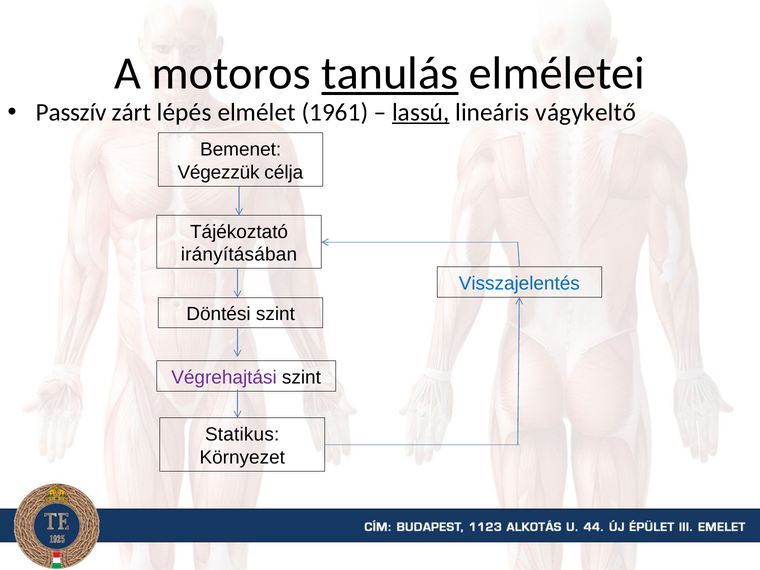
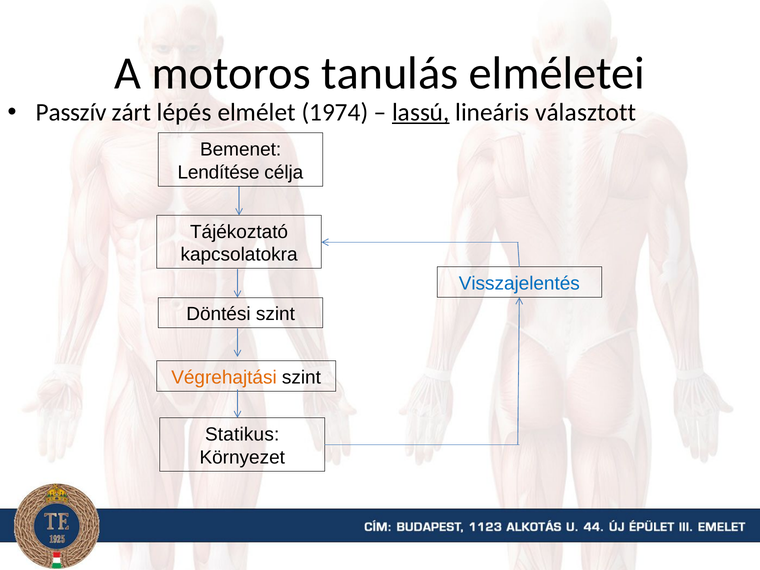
tanulás underline: present -> none (390, 74)
1961: 1961 -> 1974 (335, 112)
vágykeltő: vágykeltő -> választott (586, 112)
Végezzük: Végezzük -> Lendítése (219, 172)
irányításában: irányításában -> kapcsolatokra (239, 255)
Végrehajtási colour: purple -> orange (224, 377)
